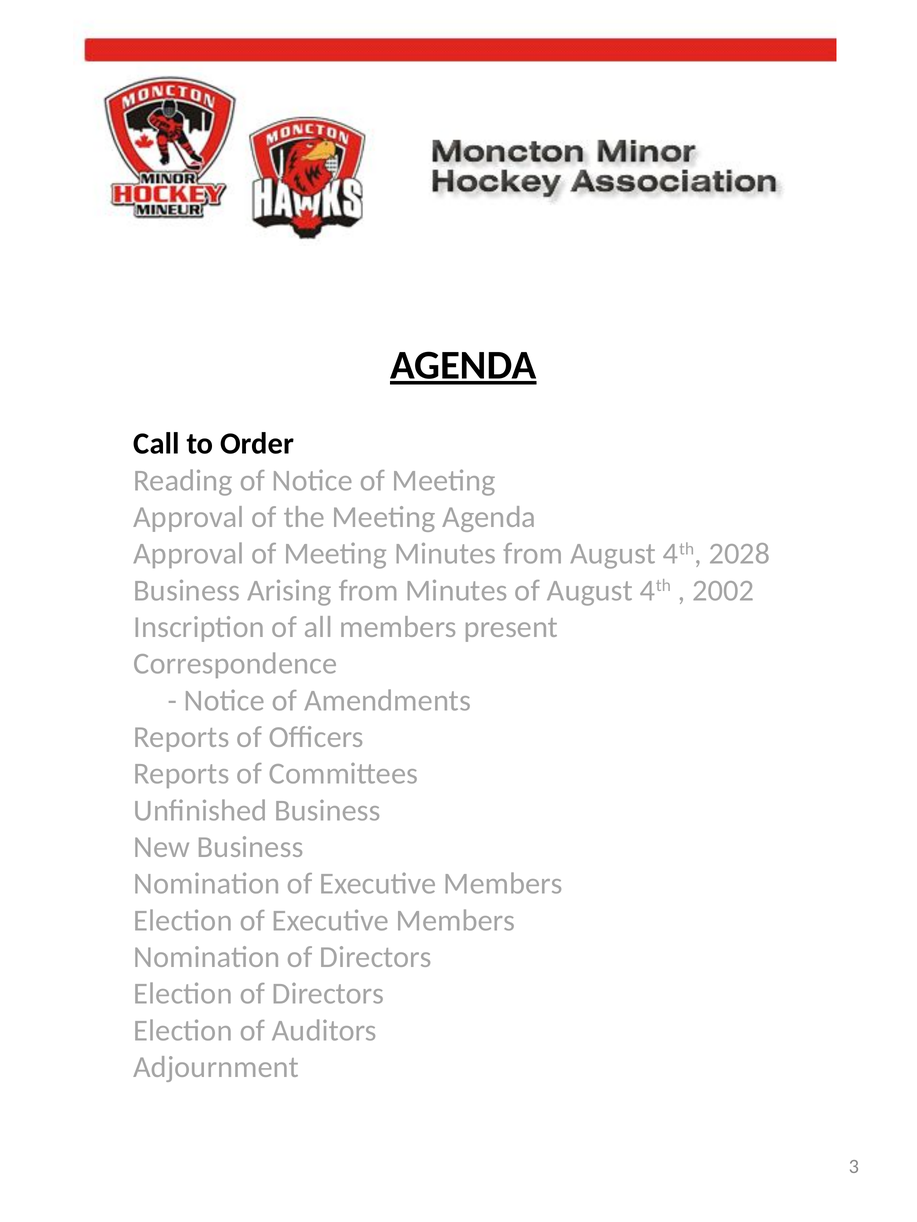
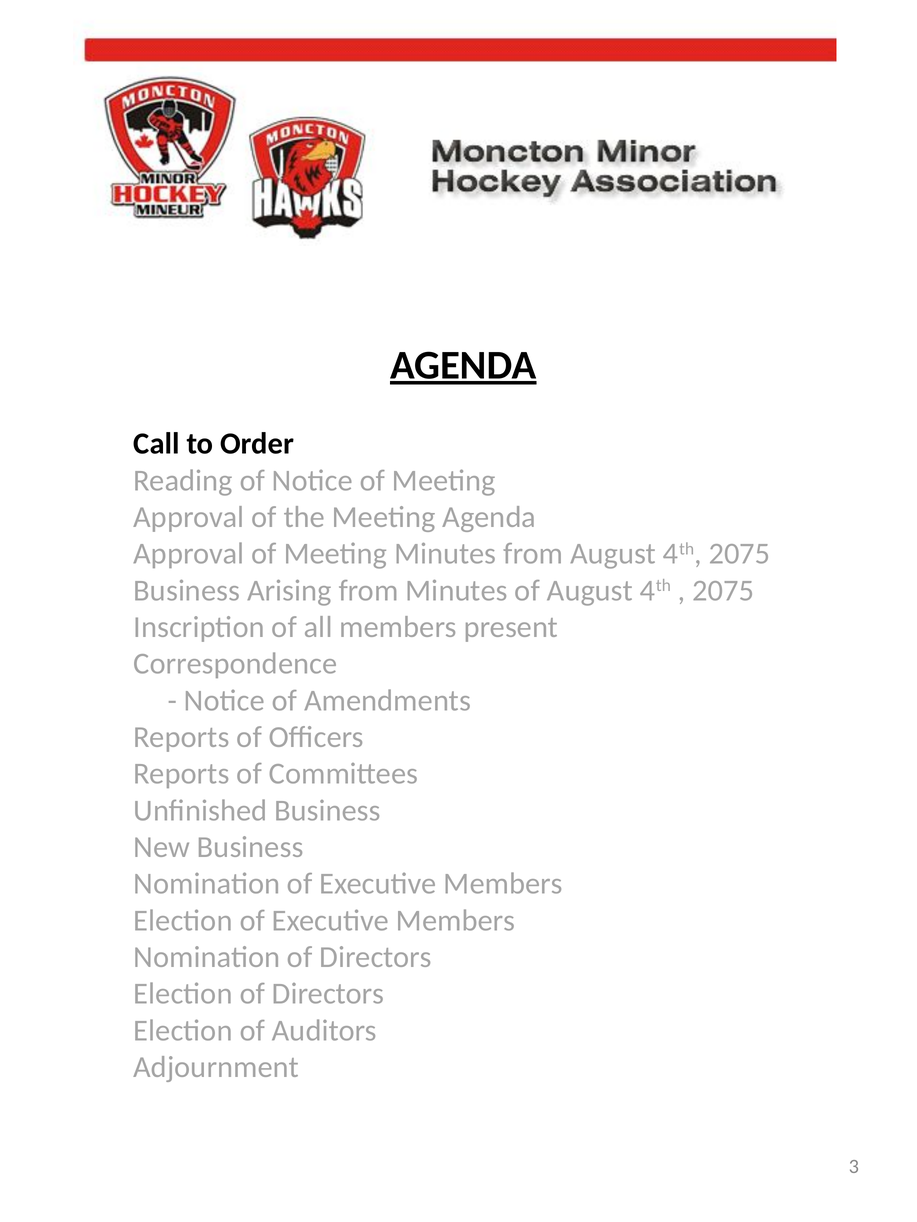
4th 2028: 2028 -> 2075 (739, 554)
2002: 2002 -> 2075 (723, 591)
